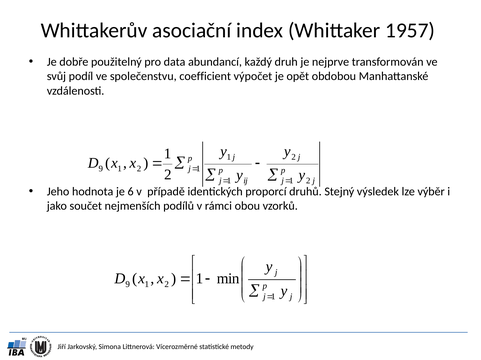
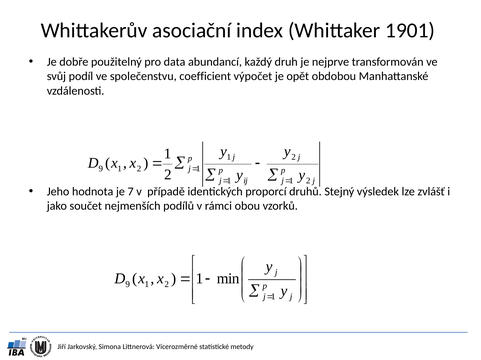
1957: 1957 -> 1901 (410, 30)
6: 6 -> 7 (131, 192)
výběr: výběr -> zvlášť (431, 192)
